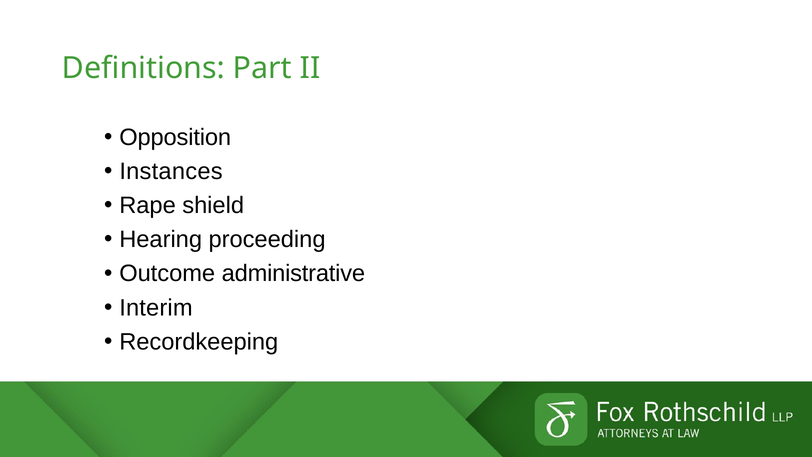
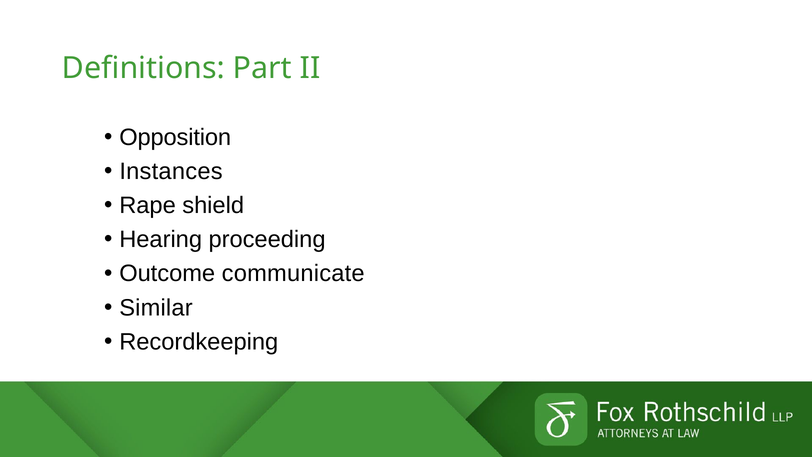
administrative: administrative -> communicate (293, 273)
Interim: Interim -> Similar (156, 308)
